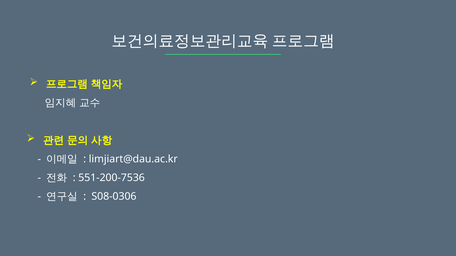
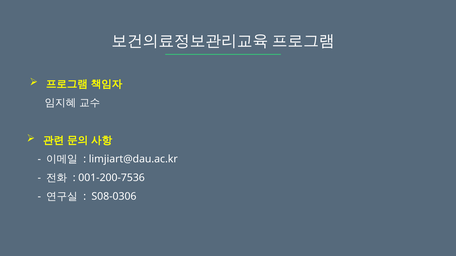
551-200-7536: 551-200-7536 -> 001-200-7536 (112, 178)
